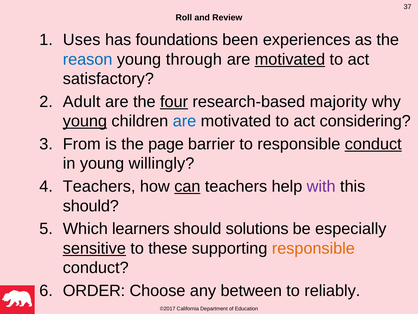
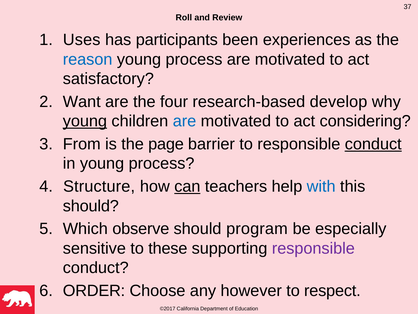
foundations: foundations -> participants (177, 40)
through: through -> process (194, 59)
motivated underline: present -> none (290, 59)
Adult: Adult -> Want (82, 102)
four underline: present -> none (174, 102)
majority: majority -> develop (339, 102)
in young willingly: willingly -> process (162, 163)
Teachers: Teachers -> Structure (99, 186)
with colour: purple -> blue (321, 186)
learners: learners -> observe (141, 228)
solutions: solutions -> program (257, 228)
sensitive underline: present -> none (94, 248)
responsible colour: orange -> purple (313, 248)
between: between -> however (251, 290)
reliably: reliably -> respect (332, 290)
